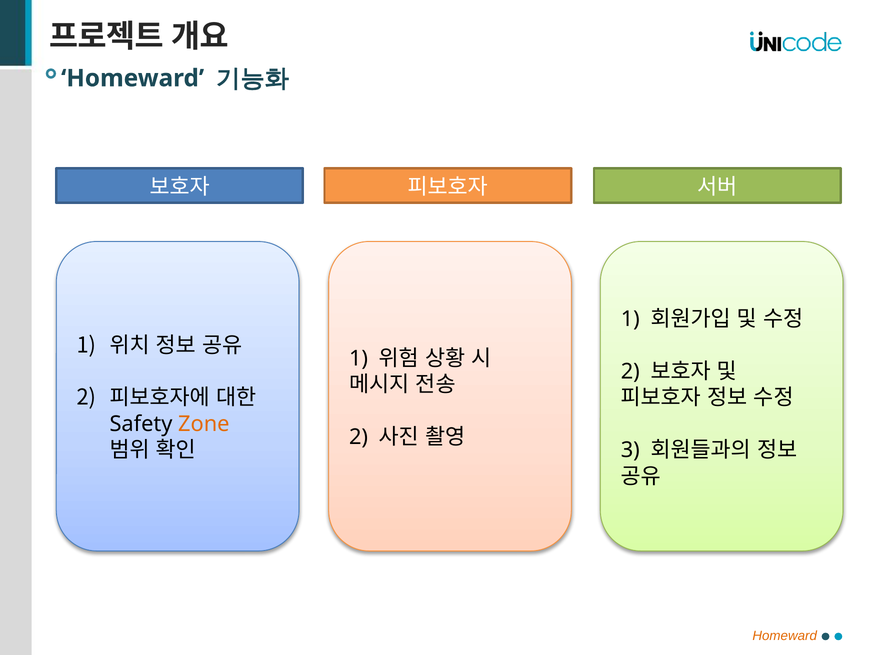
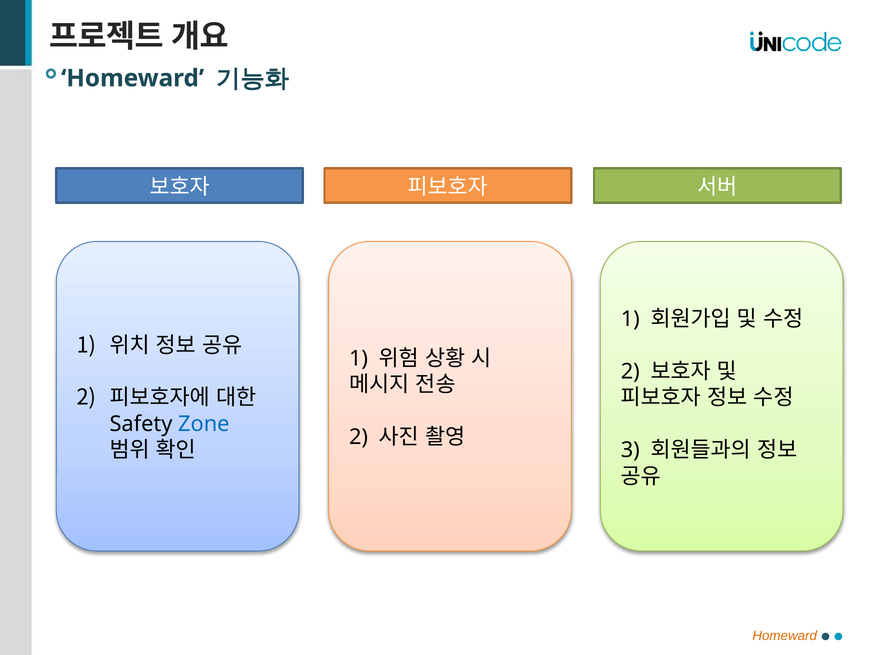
Zone colour: orange -> blue (204, 424)
